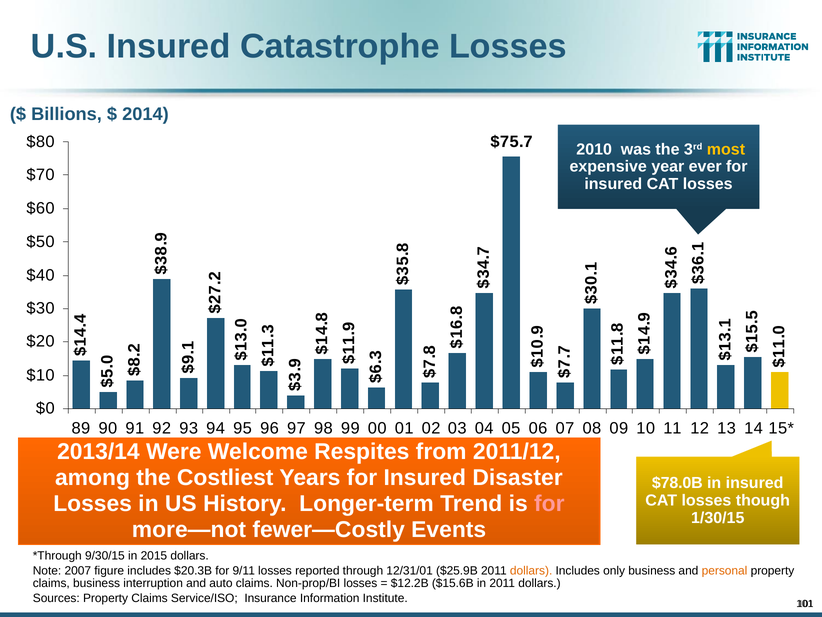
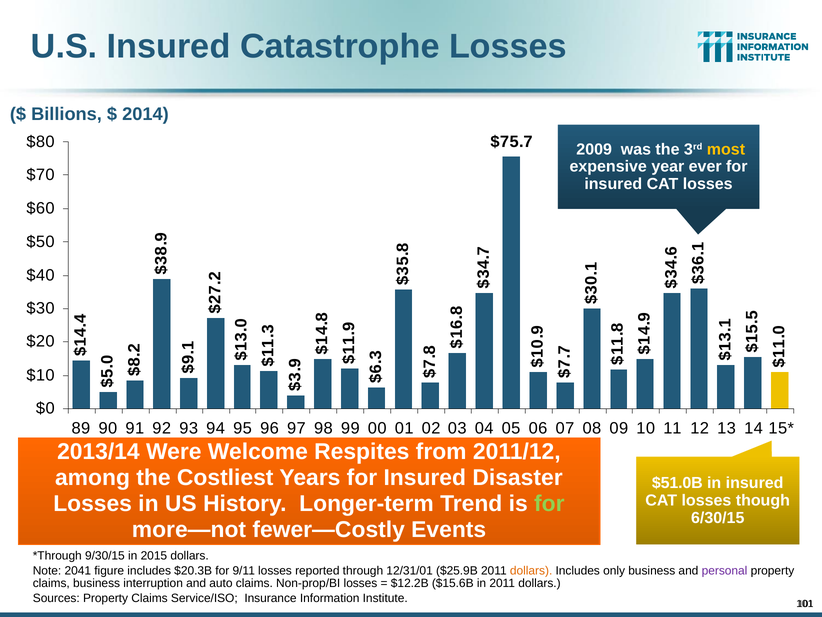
2010: 2010 -> 2009 (594, 149)
$78.0B: $78.0B -> $51.0B (677, 483)
for colour: pink -> light green (549, 503)
1/30/15: 1/30/15 -> 6/30/15 (718, 517)
2007: 2007 -> 2041 (78, 570)
personal colour: orange -> purple (725, 570)
